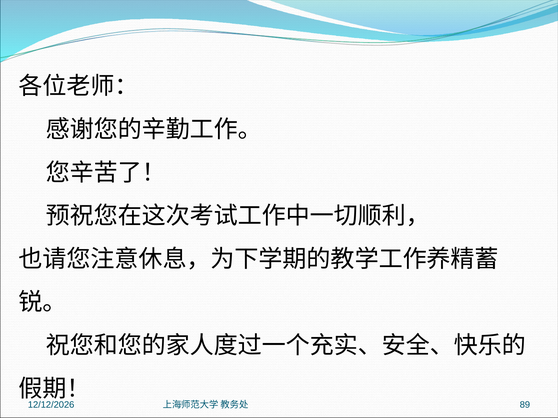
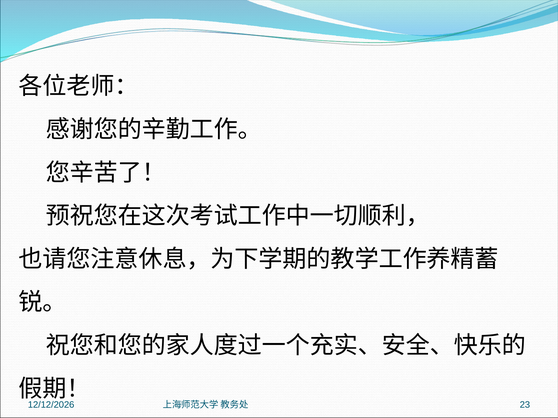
89: 89 -> 23 (525, 405)
